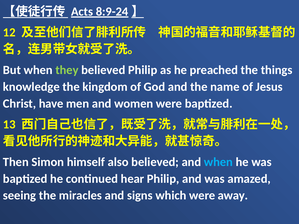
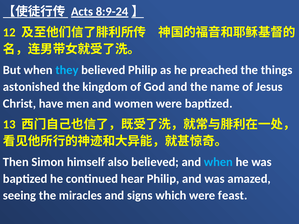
they colour: light green -> light blue (67, 70)
knowledge: knowledge -> astonished (31, 87)
away: away -> feast (233, 196)
